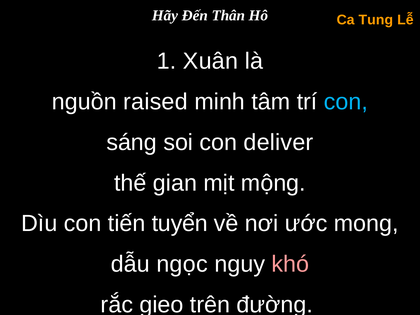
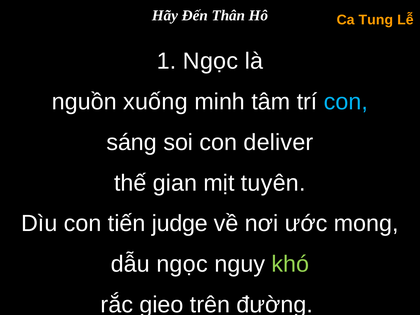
1 Xuân: Xuân -> Ngọc (211, 61)
raised: raised -> xuống (155, 102)
mộng: mộng -> tuyên (273, 183)
tuyển: tuyển -> judge (180, 224)
khó colour: pink -> light green (290, 264)
